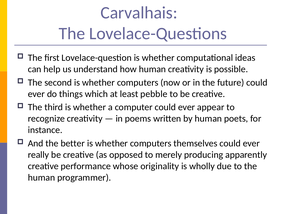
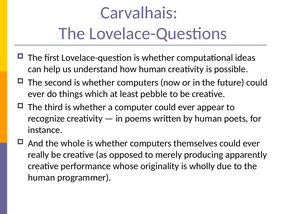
better: better -> whole (73, 144)
